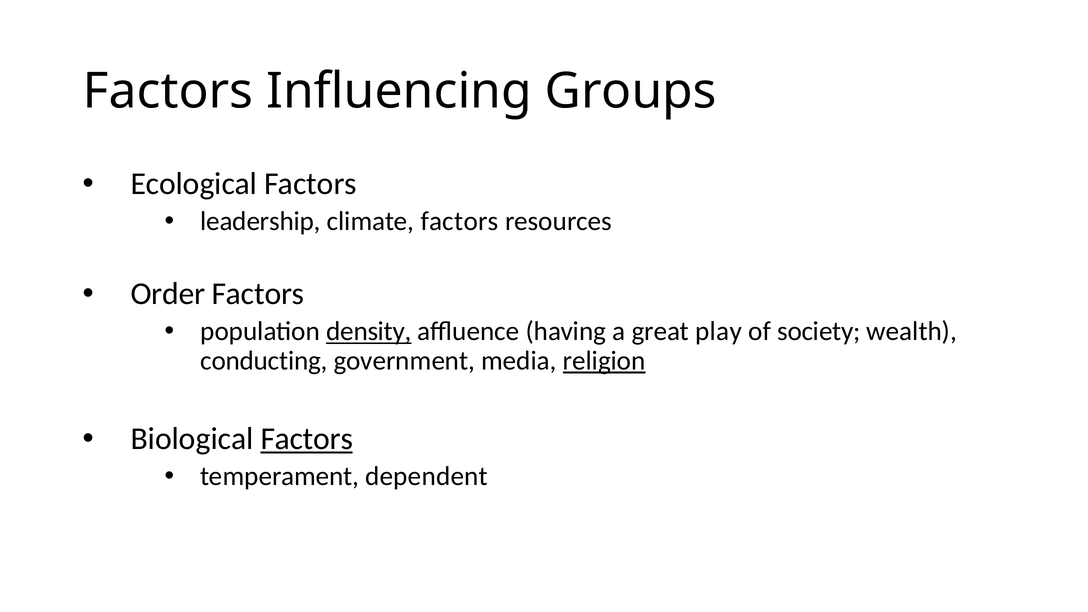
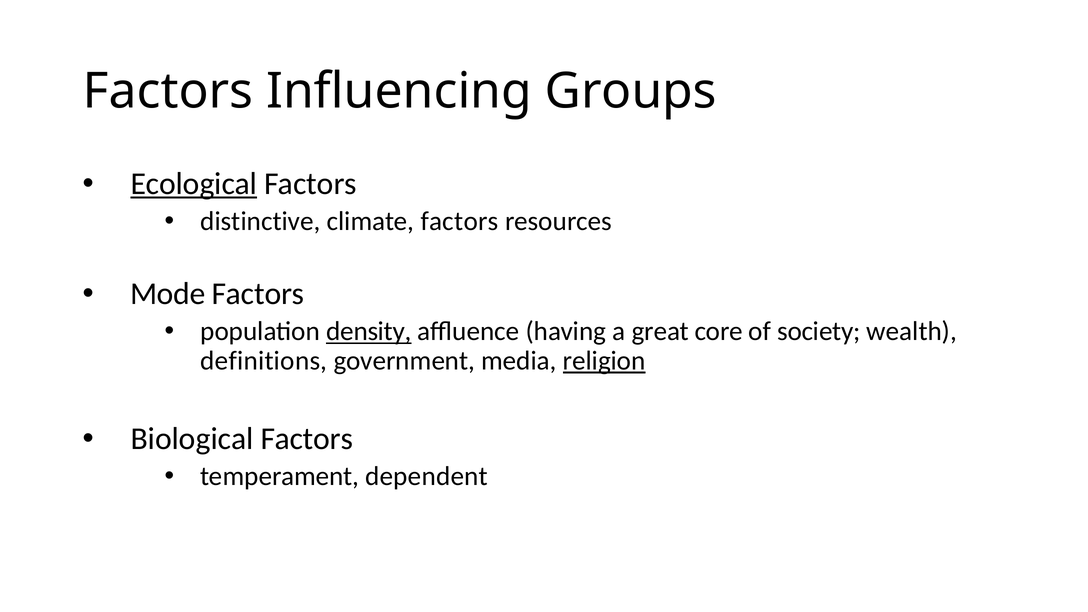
Ecological underline: none -> present (194, 184)
leadership: leadership -> distinctive (260, 221)
Order: Order -> Mode (168, 294)
play: play -> core (719, 331)
conducting: conducting -> definitions (264, 361)
Factors underline: present -> none (307, 439)
